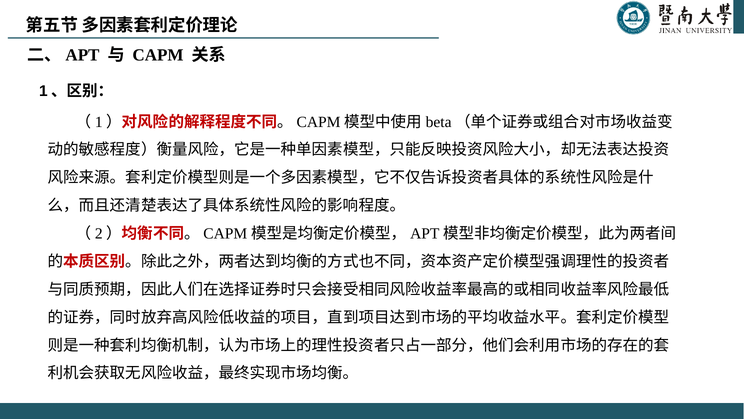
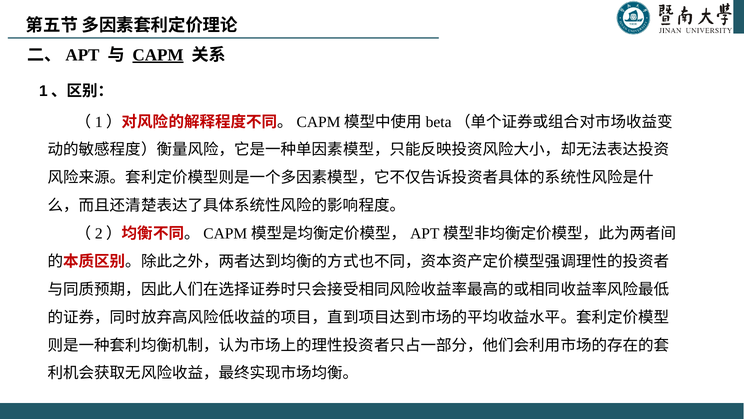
CAPM underline: none -> present (158, 55)
